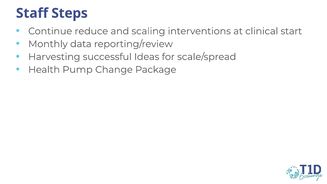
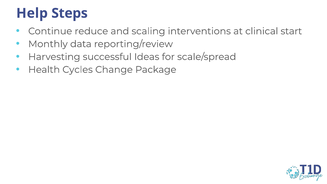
Staff: Staff -> Help (32, 13)
Pump: Pump -> Cycles (78, 70)
